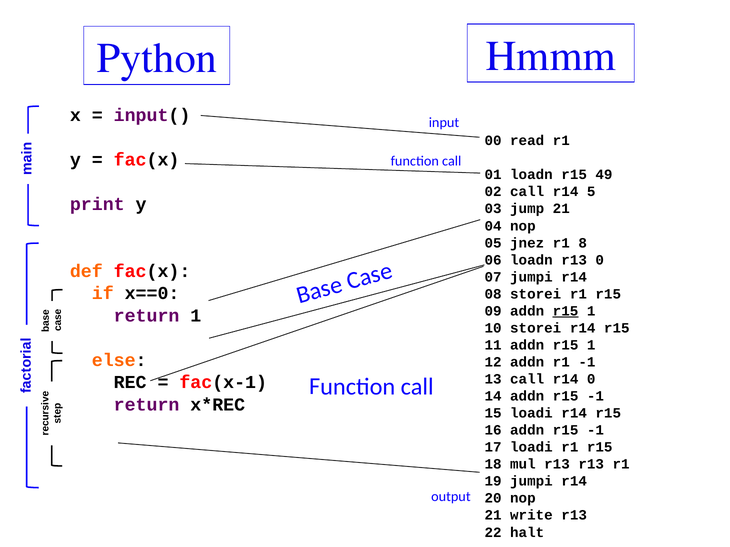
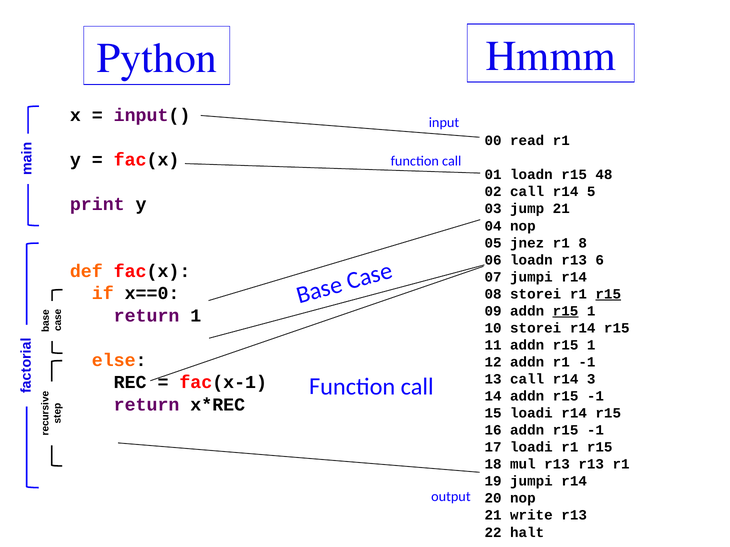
49: 49 -> 48 (604, 175)
r13 0: 0 -> 6 (600, 260)
r15 underline: none -> present (608, 294)
r14 0: 0 -> 3 (591, 379)
